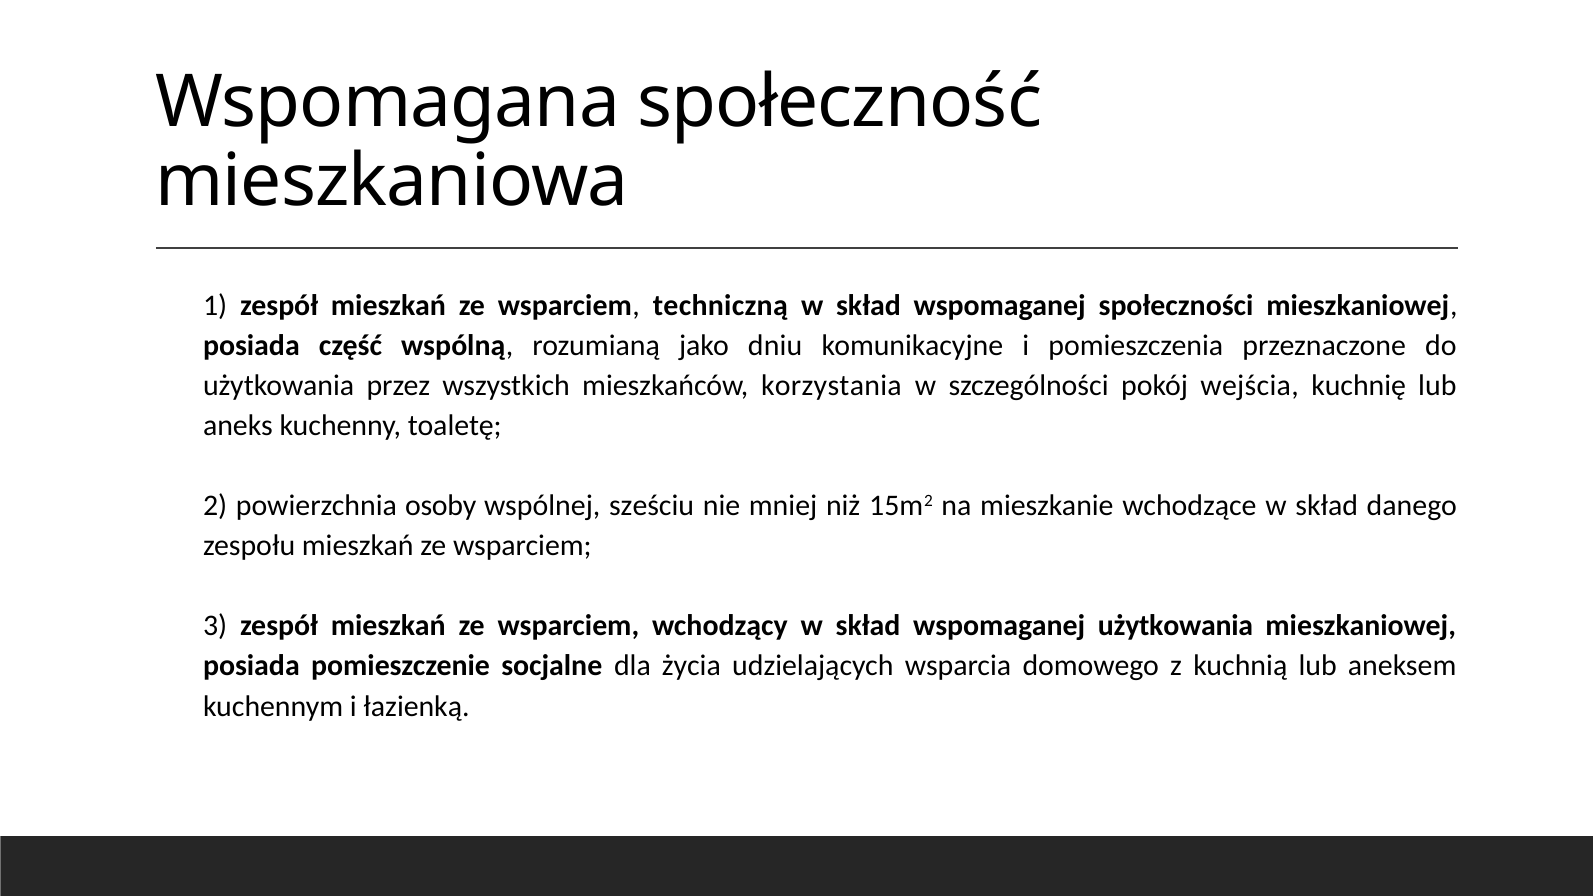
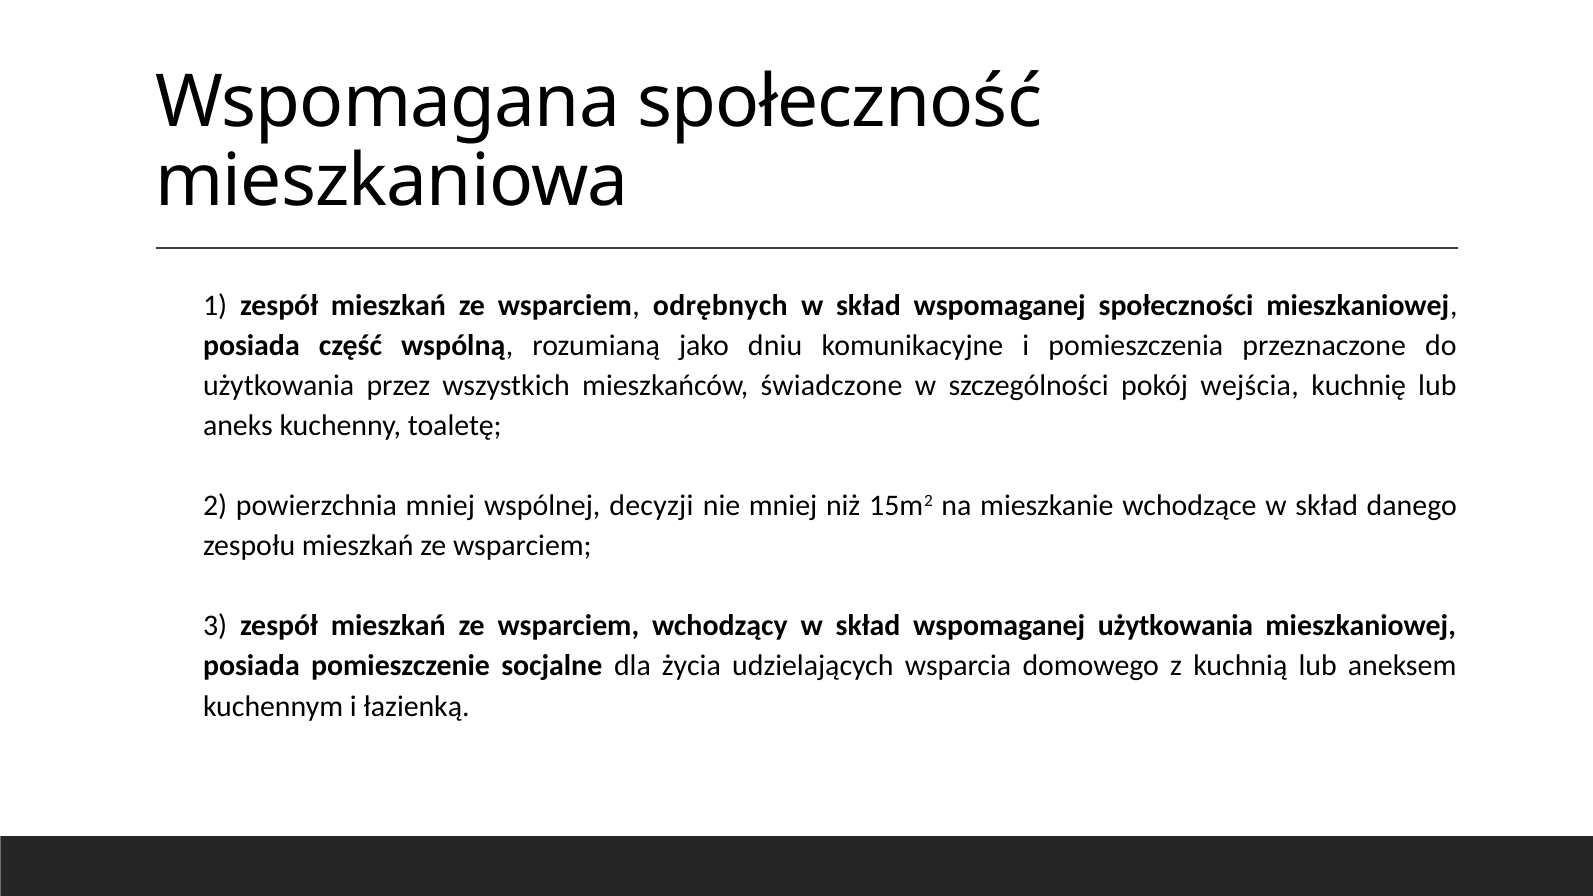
techniczną: techniczną -> odrębnych (720, 306)
korzystania: korzystania -> świadczone (831, 386)
powierzchnia osoby: osoby -> mniej (440, 506)
sześciu: sześciu -> decyzji (651, 506)
